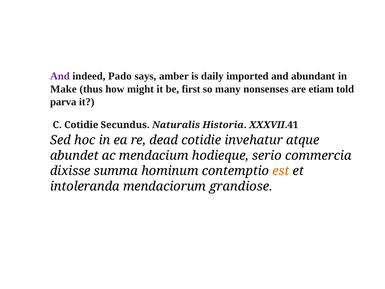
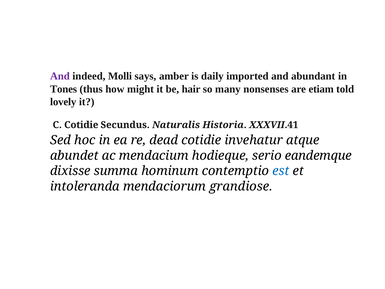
Pado: Pado -> Molli (120, 76)
Make: Make -> Tones (64, 89)
first: first -> hair (191, 89)
parva: parva -> lovely (63, 102)
commercia: commercia -> eandemque (318, 155)
est colour: orange -> blue (281, 171)
